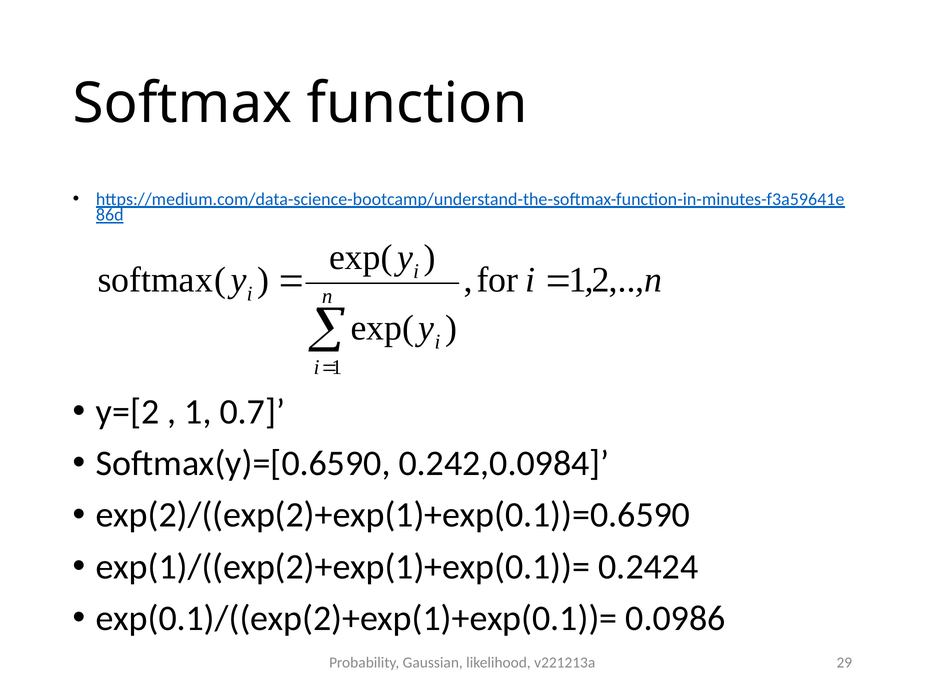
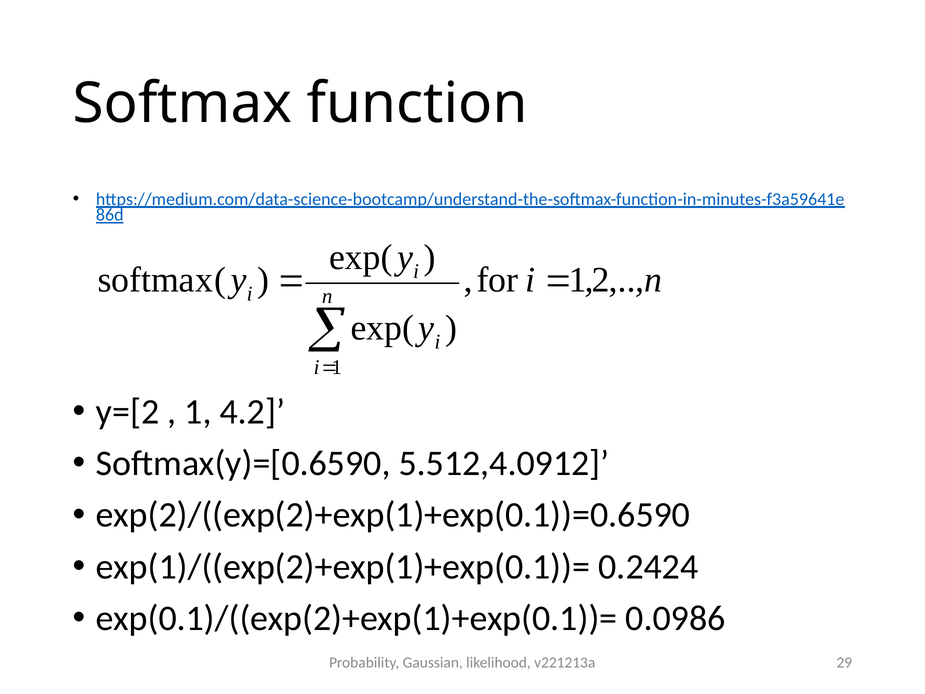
0.7: 0.7 -> 4.2 (252, 412)
0.242,0.0984: 0.242,0.0984 -> 5.512,4.0912 (504, 463)
